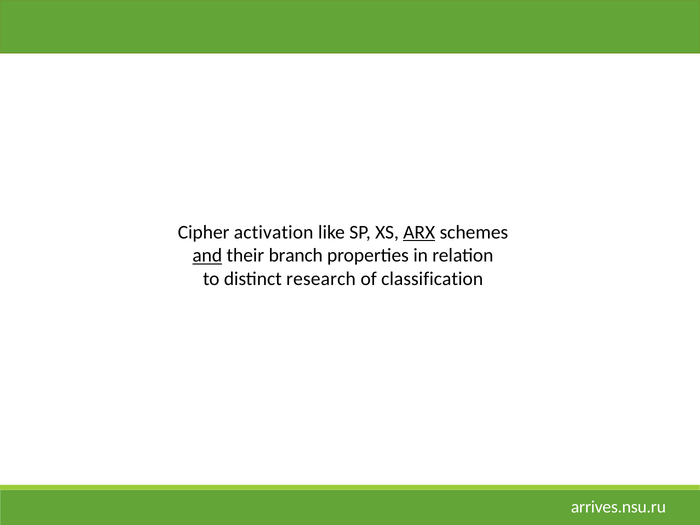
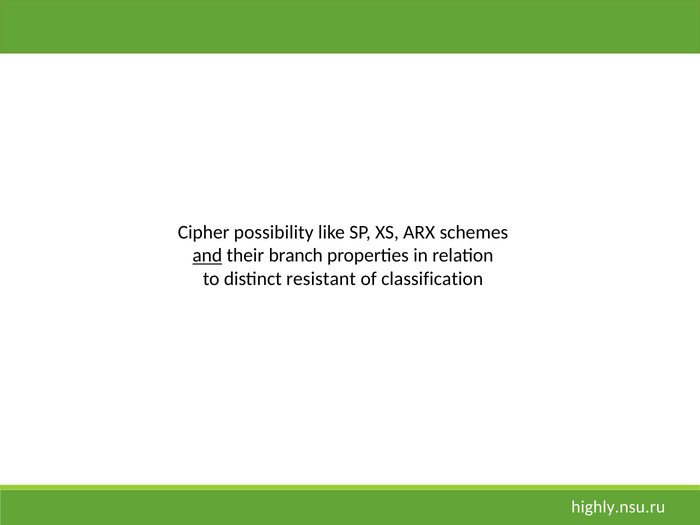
activation: activation -> possibility (274, 232)
ARX underline: present -> none (419, 232)
research: research -> resistant (321, 279)
arrives.nsu.ru: arrives.nsu.ru -> highly.nsu.ru (618, 507)
